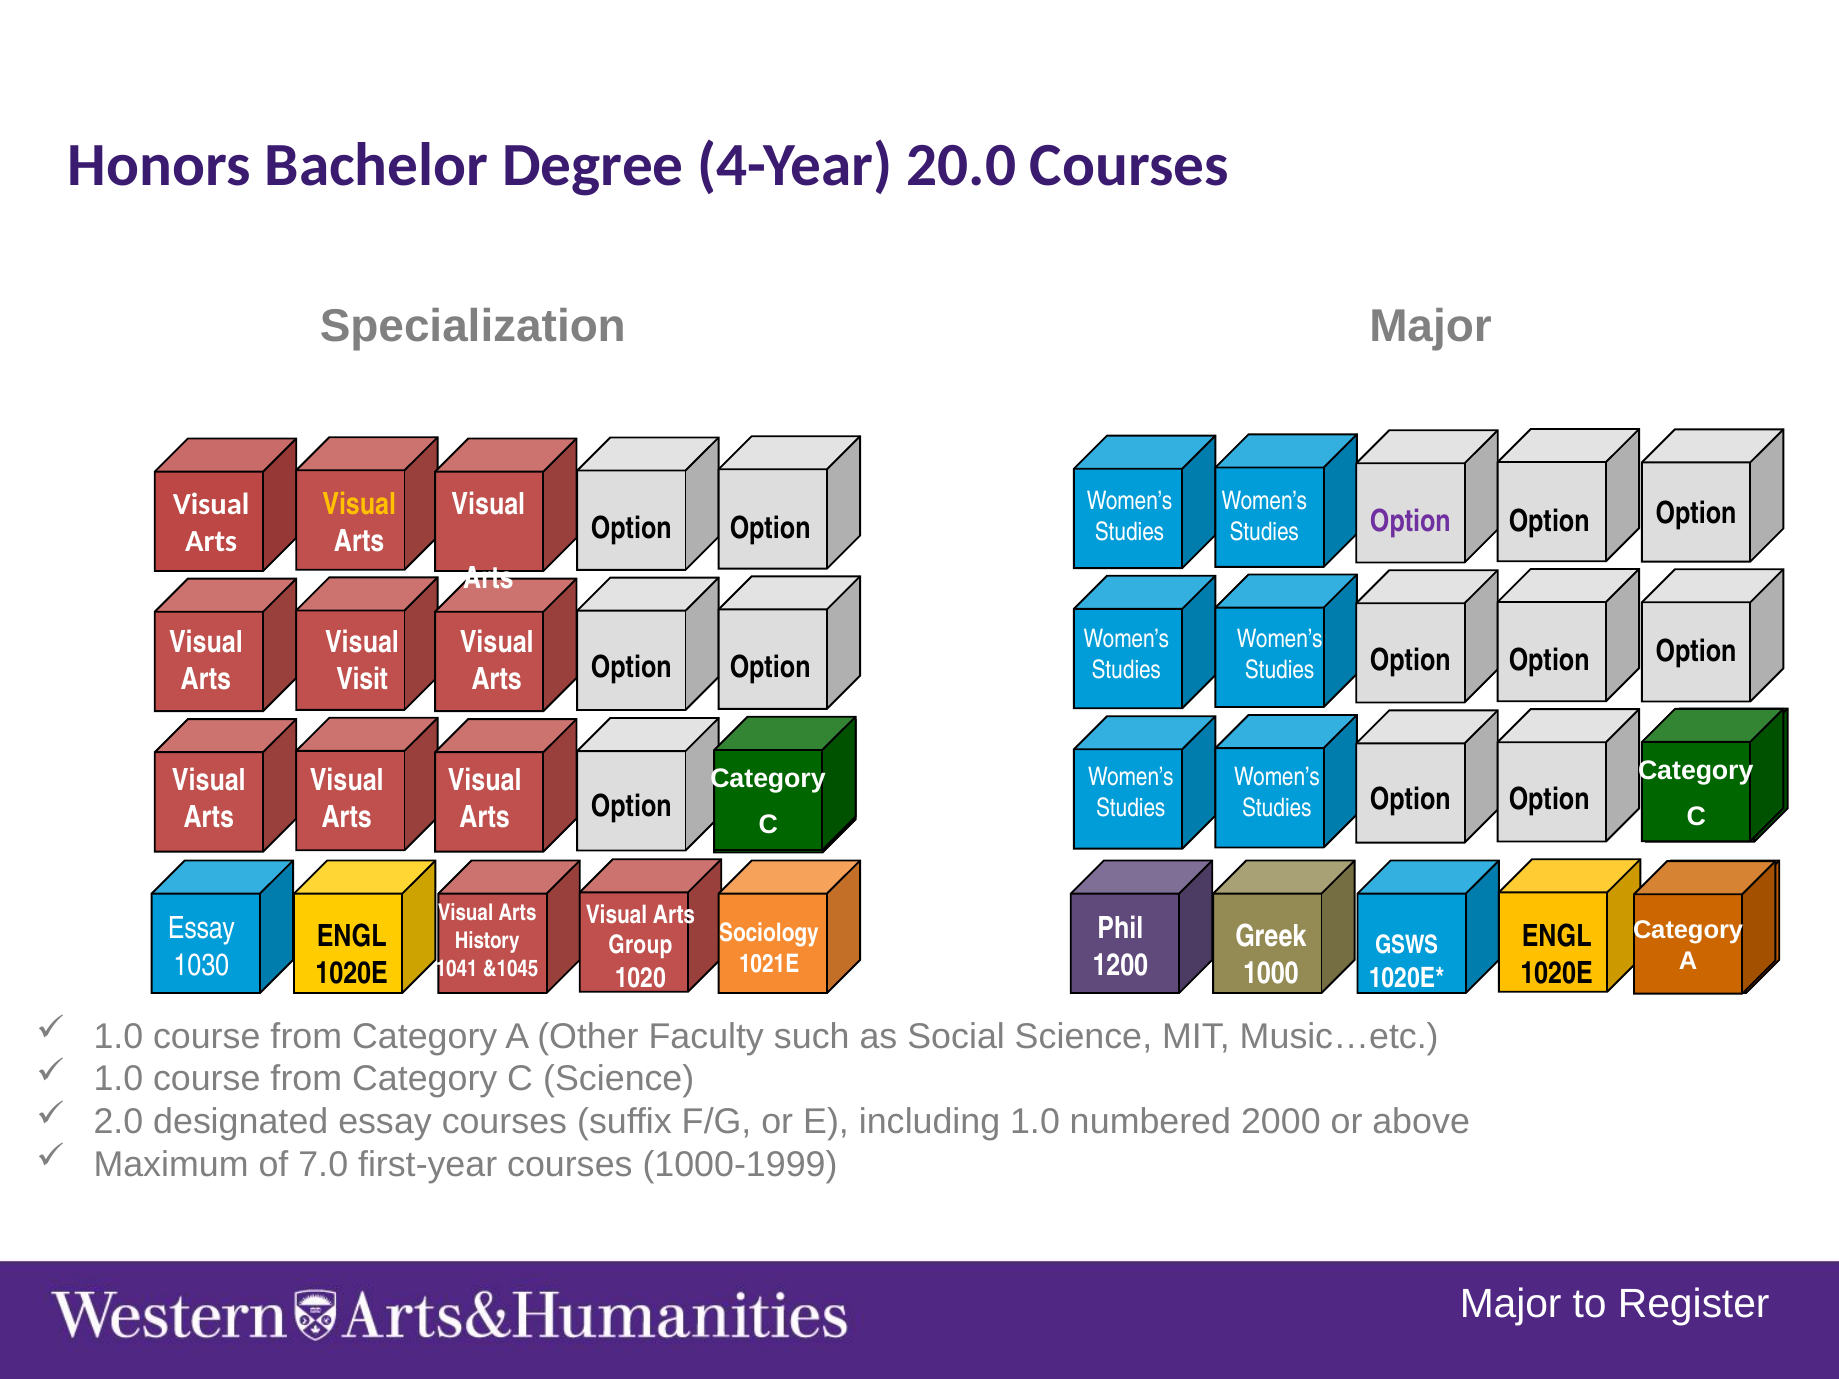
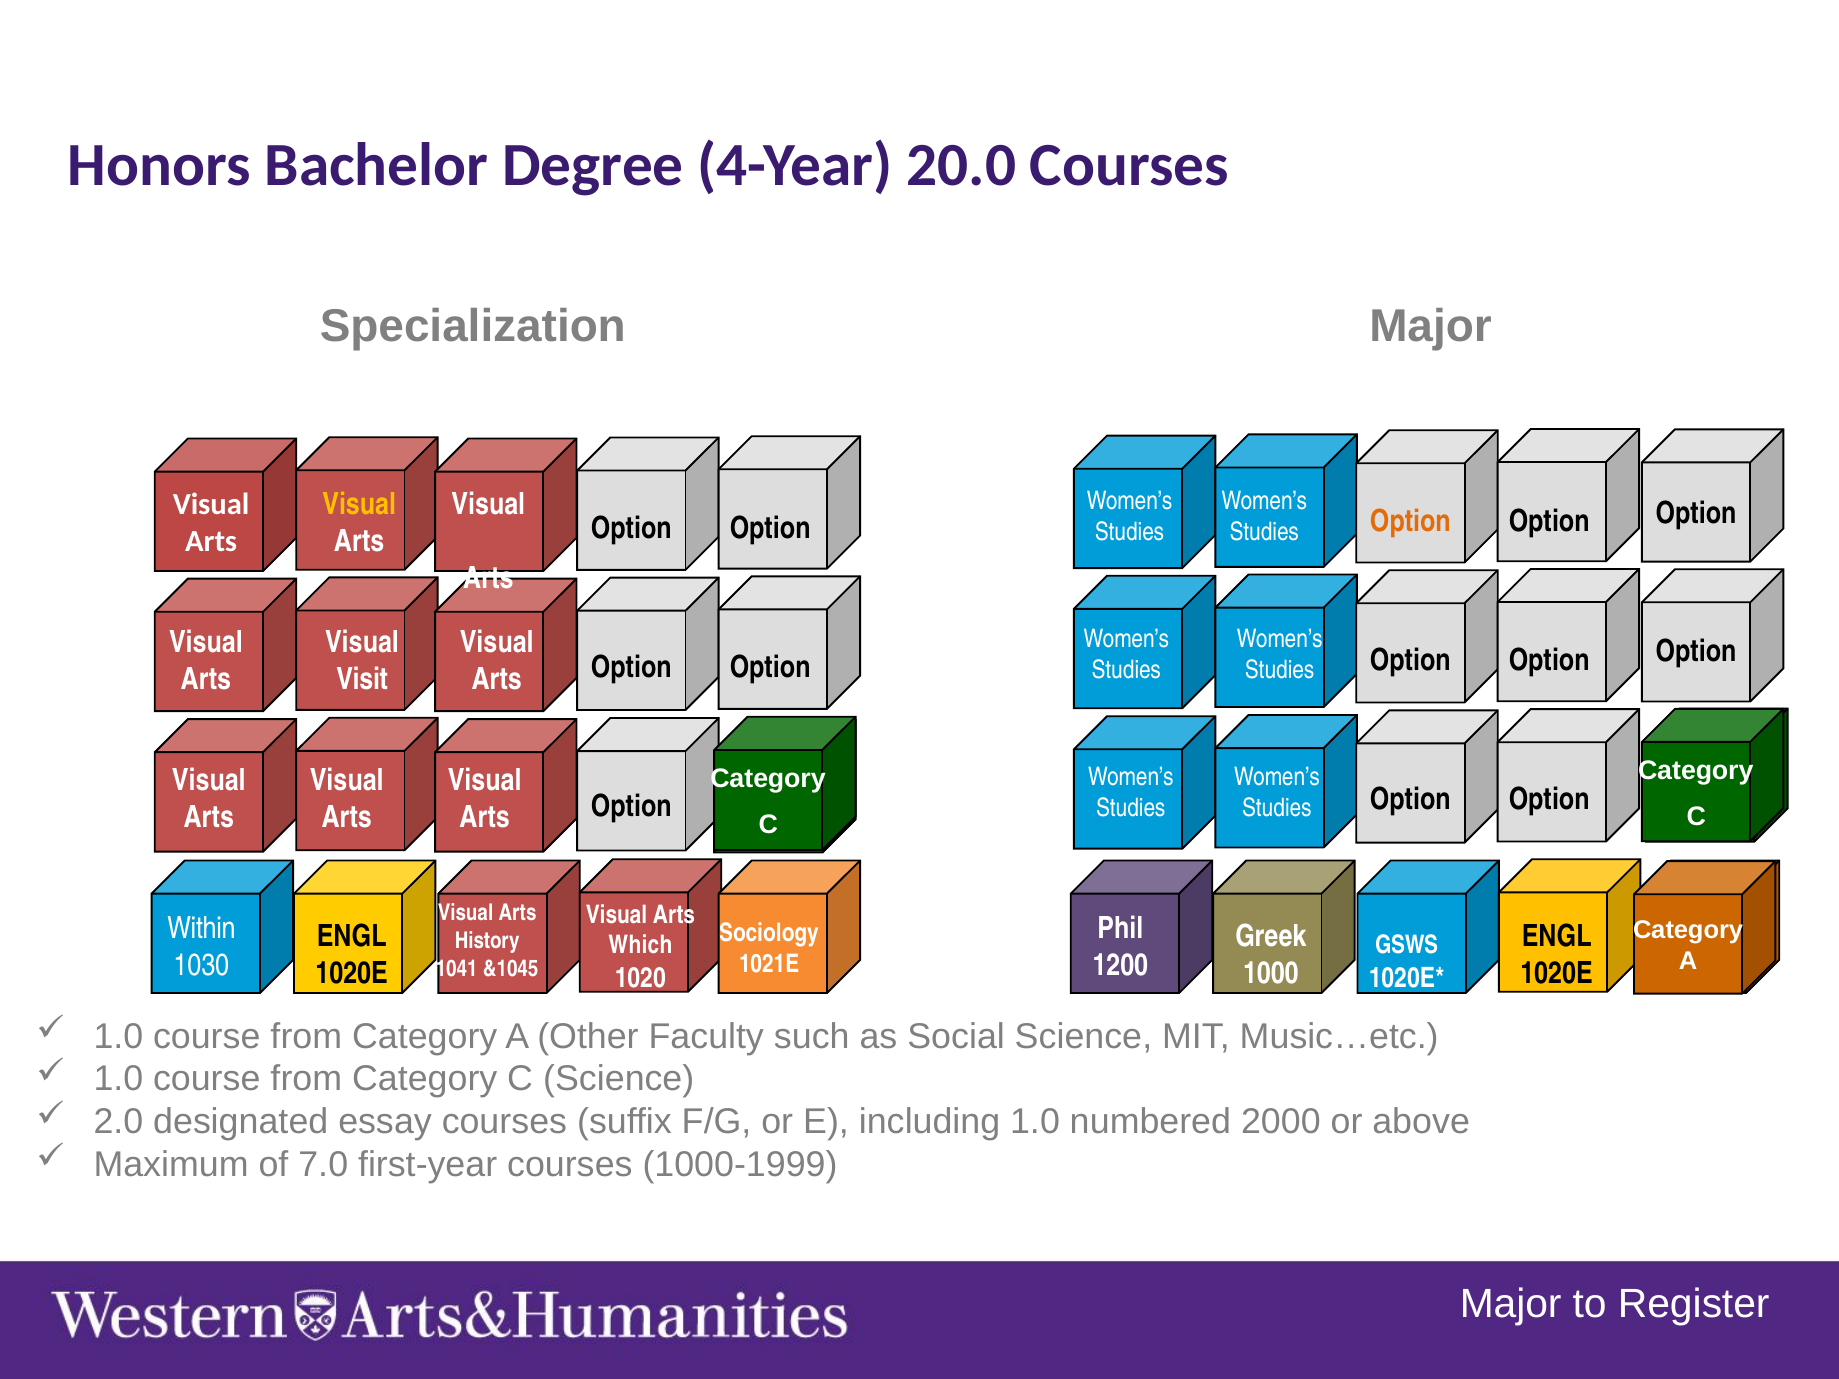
Option colour: purple -> orange (1410, 521)
Essay: Essay -> Within (201, 929)
Group: Group -> Which (640, 946)
